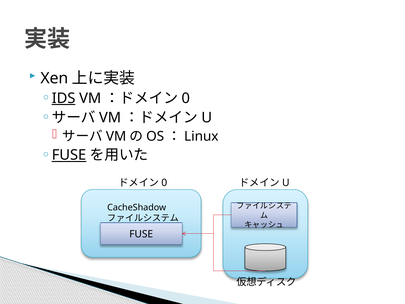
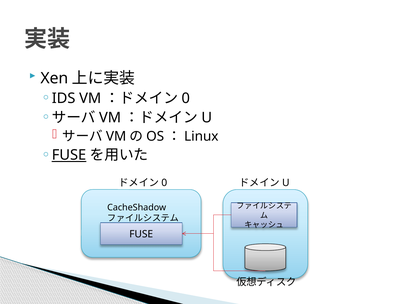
IDS underline: present -> none (64, 98)
